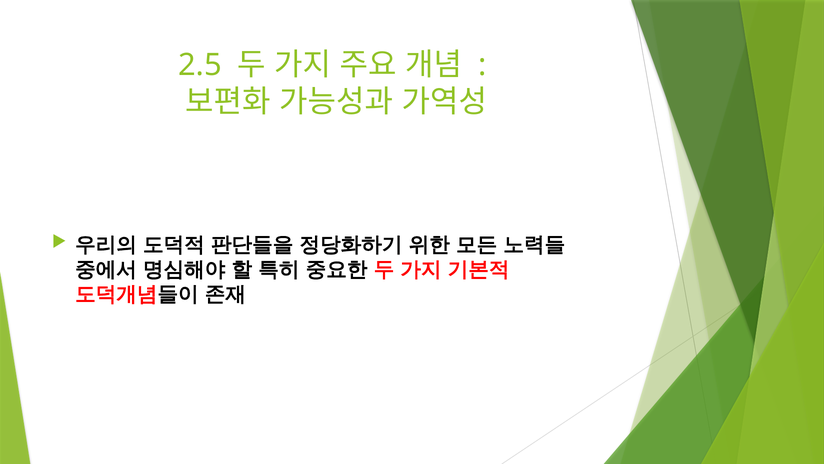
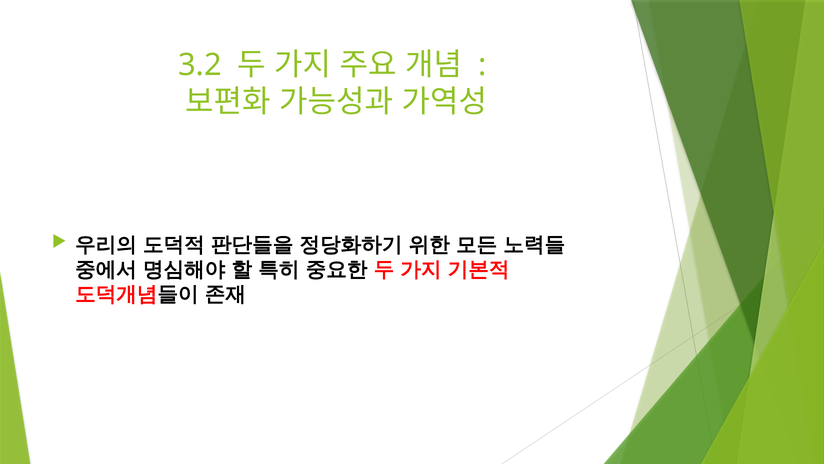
2.5: 2.5 -> 3.2 (200, 65)
